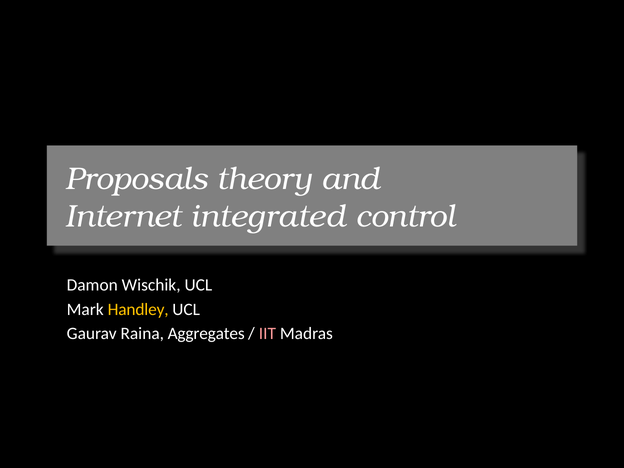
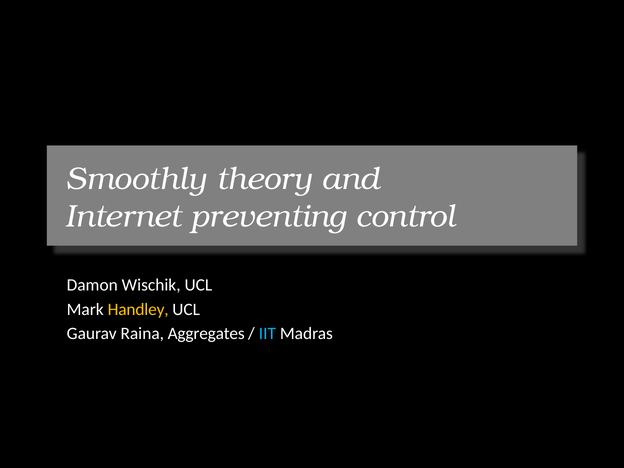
Proposals: Proposals -> Smoothly (136, 179)
integrated: integrated -> preventing (268, 216)
IIT colour: pink -> light blue (267, 334)
